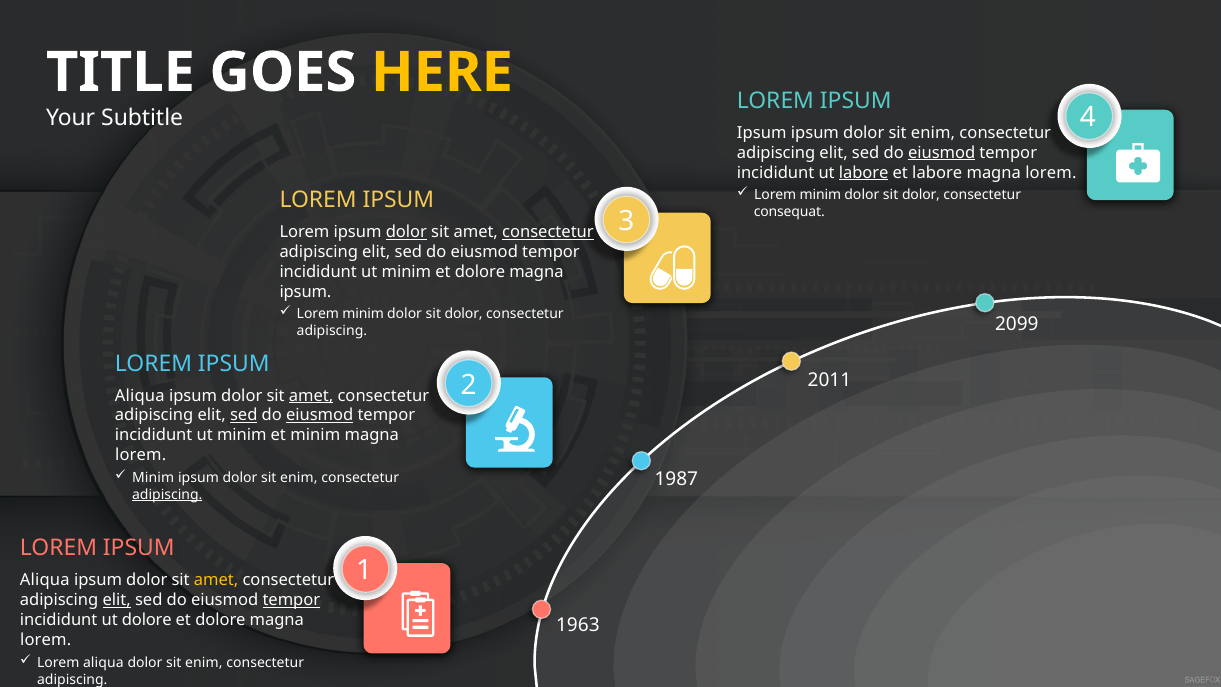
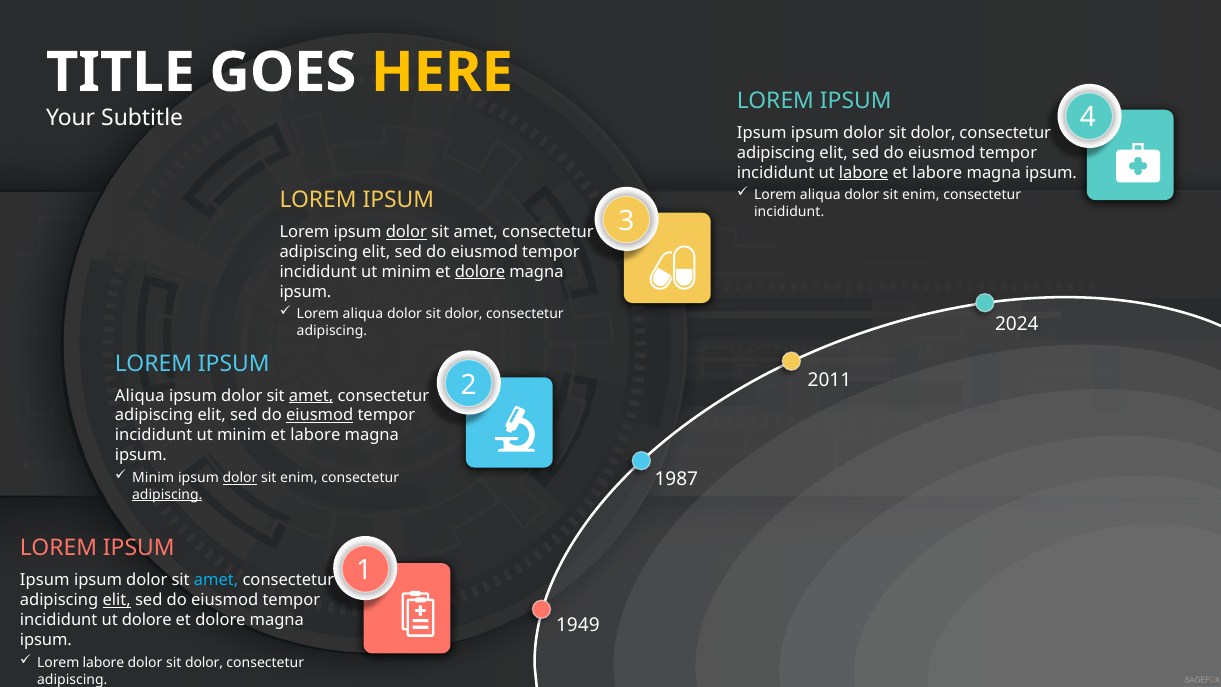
enim: enim -> dolor (933, 133)
eiusmod underline: present -> none (942, 153)
lorem: lorem -> ipsum (1051, 172)
minim: minim -> aliqua (820, 195)
dolor: dolor -> enim (921, 195)
consequat: consequat -> incididunt (789, 212)
consectetur underline: present -> none (548, 232)
dolore underline: none -> present (480, 272)
minim: minim -> aliqua (363, 314)
2099: 2099 -> 2024 (1017, 325)
sed underline: present -> none (244, 415)
minim: minim -> labore (315, 435)
lorem: lorem -> ipsum (141, 455)
dolor underline: none -> present (240, 478)
Aliqua: Aliqua -> Ipsum (45, 580)
amet colour: yellow -> light blue (216, 580)
tempor underline: present -> none (291, 600)
1963: 1963 -> 1949 (578, 625)
lorem: lorem -> ipsum (46, 640)
Lorem aliqua: aliqua -> labore (103, 663)
enim: enim -> dolor (204, 663)
